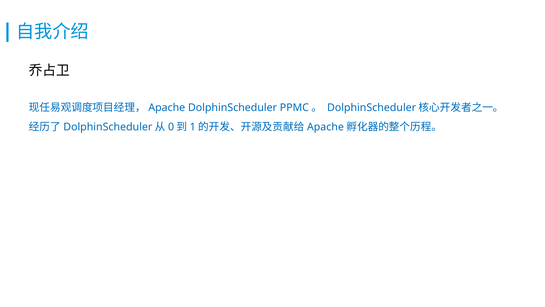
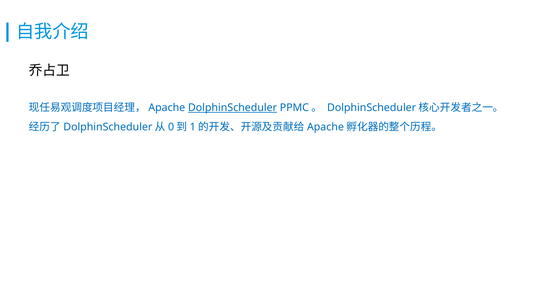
DolphinScheduler underline: none -> present (233, 108)
